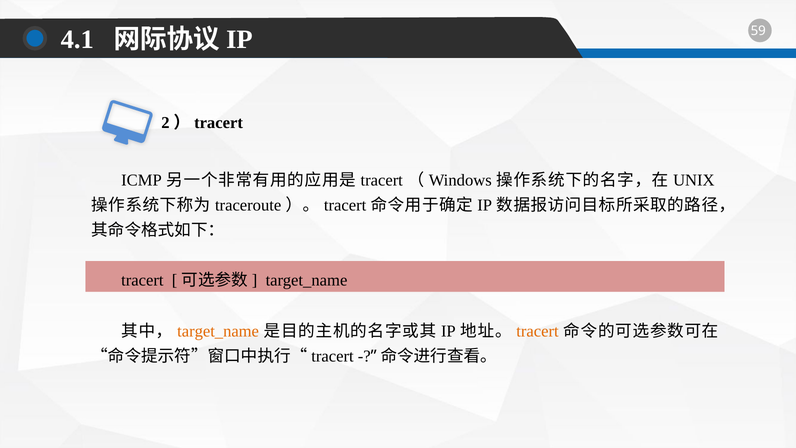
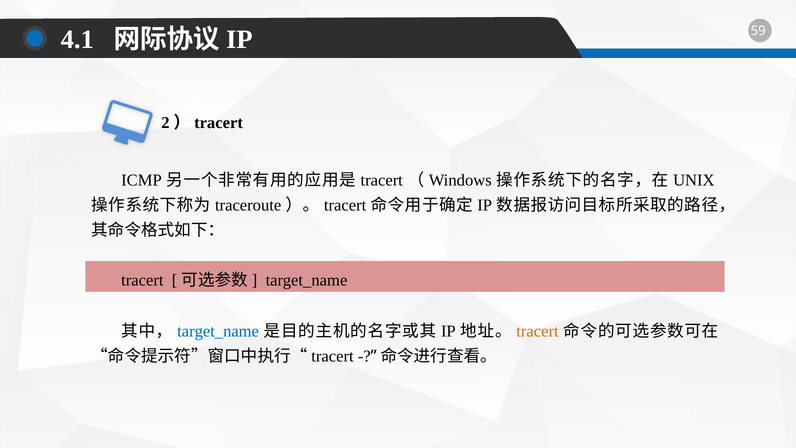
target_name colour: orange -> blue (218, 331)
